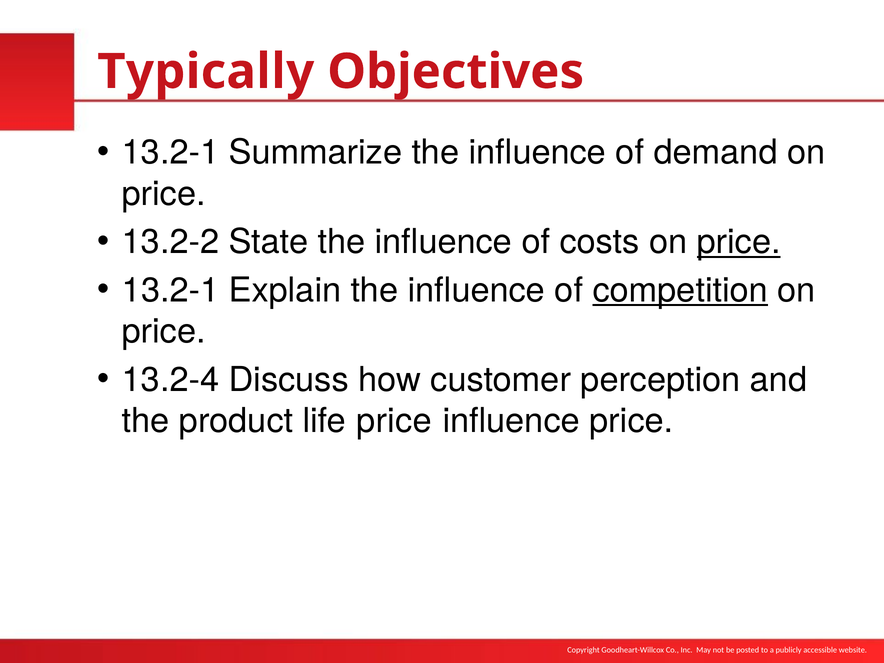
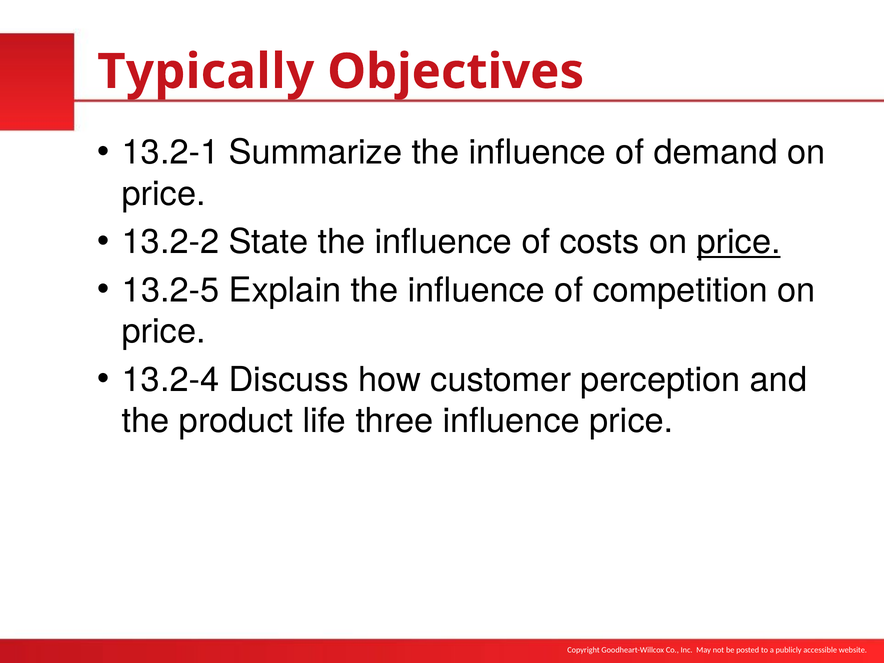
13.2-1: 13.2-1 -> 13.2-5 (171, 290)
competition underline: present -> none (680, 290)
life price: price -> three (394, 421)
